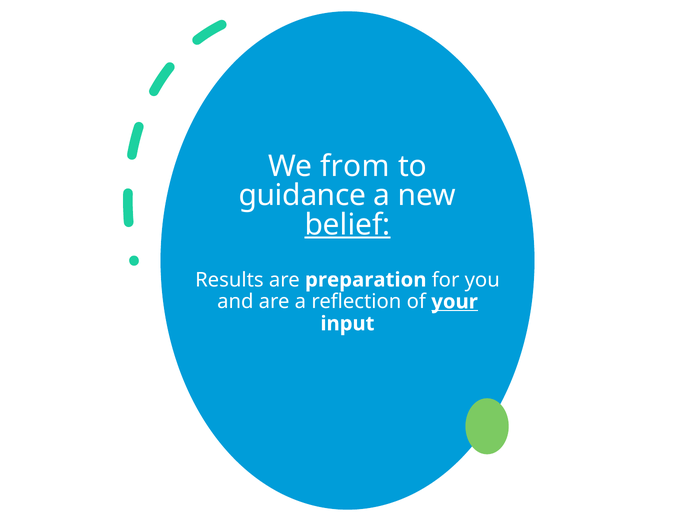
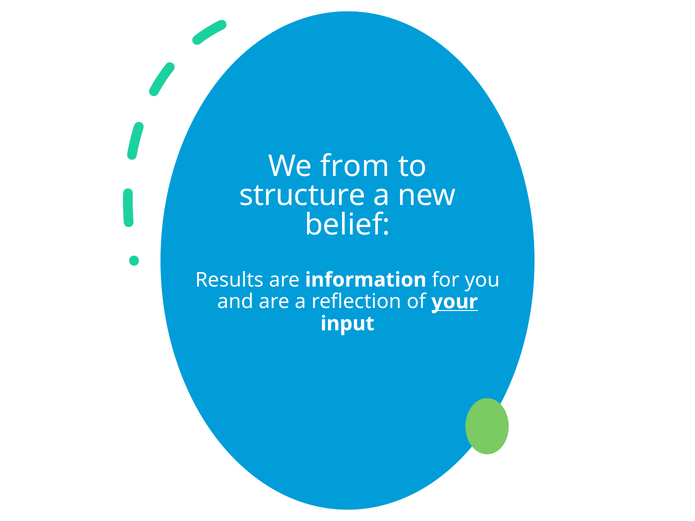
guidance: guidance -> structure (302, 196)
belief underline: present -> none (347, 225)
preparation: preparation -> information (366, 280)
